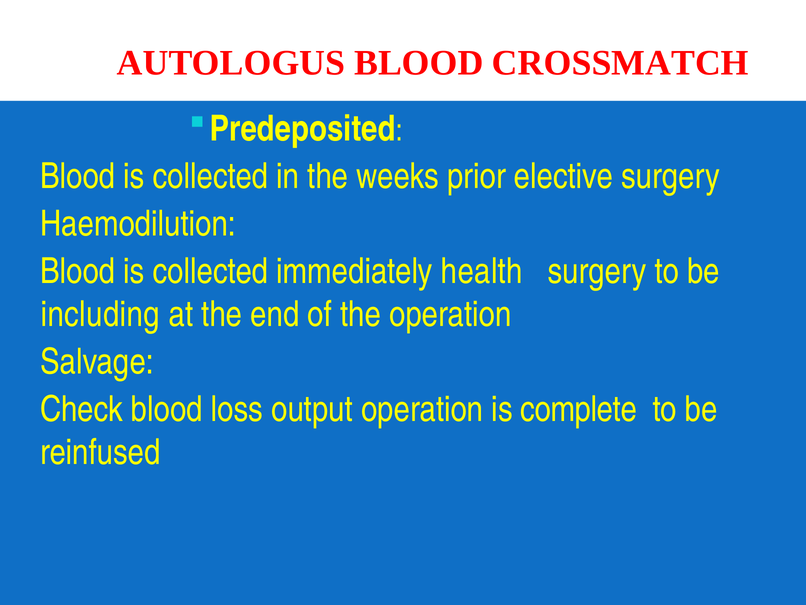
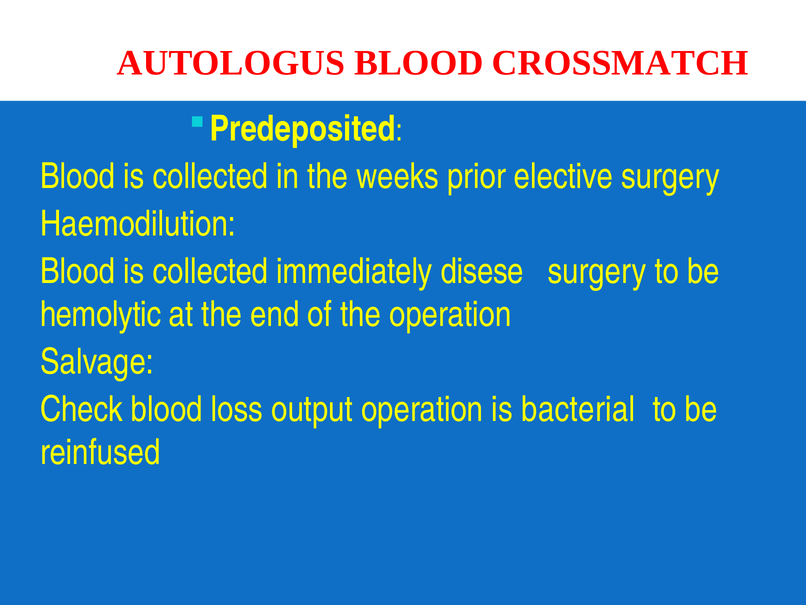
health: health -> disese (482, 271)
including: including -> hemolytic (101, 314)
complete: complete -> bacterial (578, 409)
